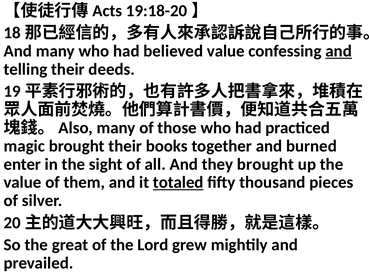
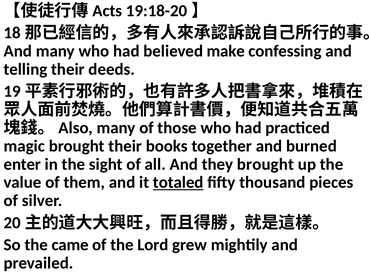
believed value: value -> make (226, 51)
and underline: present -> none (339, 51)
great: great -> came (70, 245)
